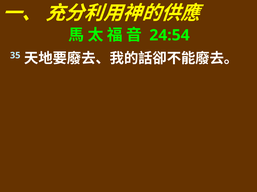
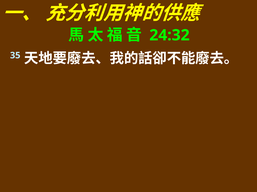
24:54: 24:54 -> 24:32 (169, 35)
